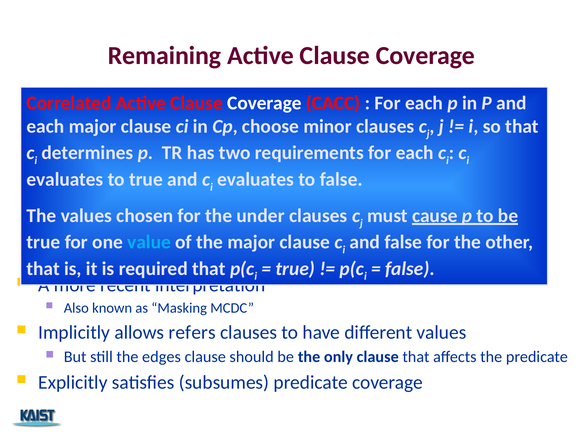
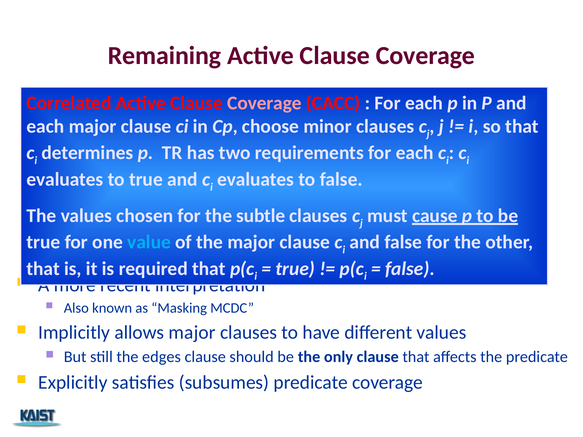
Coverage colour: white -> pink (264, 103)
under: under -> subtle (261, 216)
allows refers: refers -> major (192, 333)
